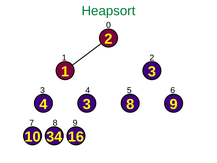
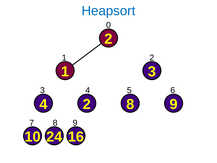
Heapsort colour: green -> blue (108, 11)
4 3: 3 -> 2 (87, 104)
34: 34 -> 24 (54, 137)
